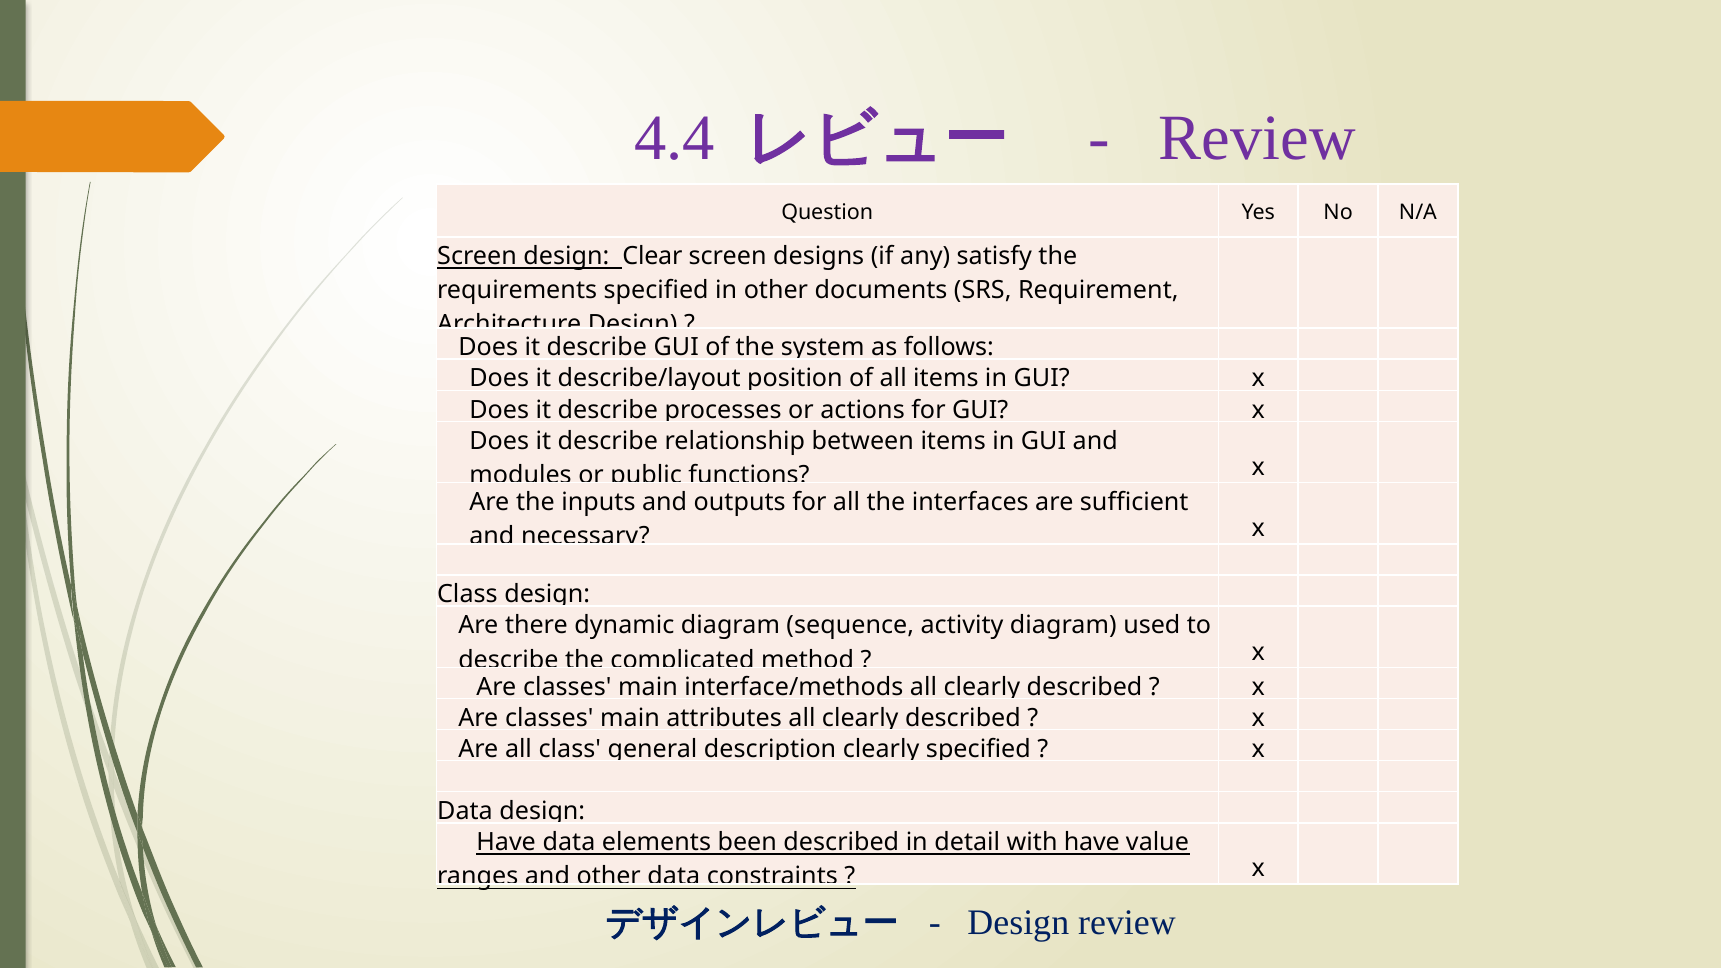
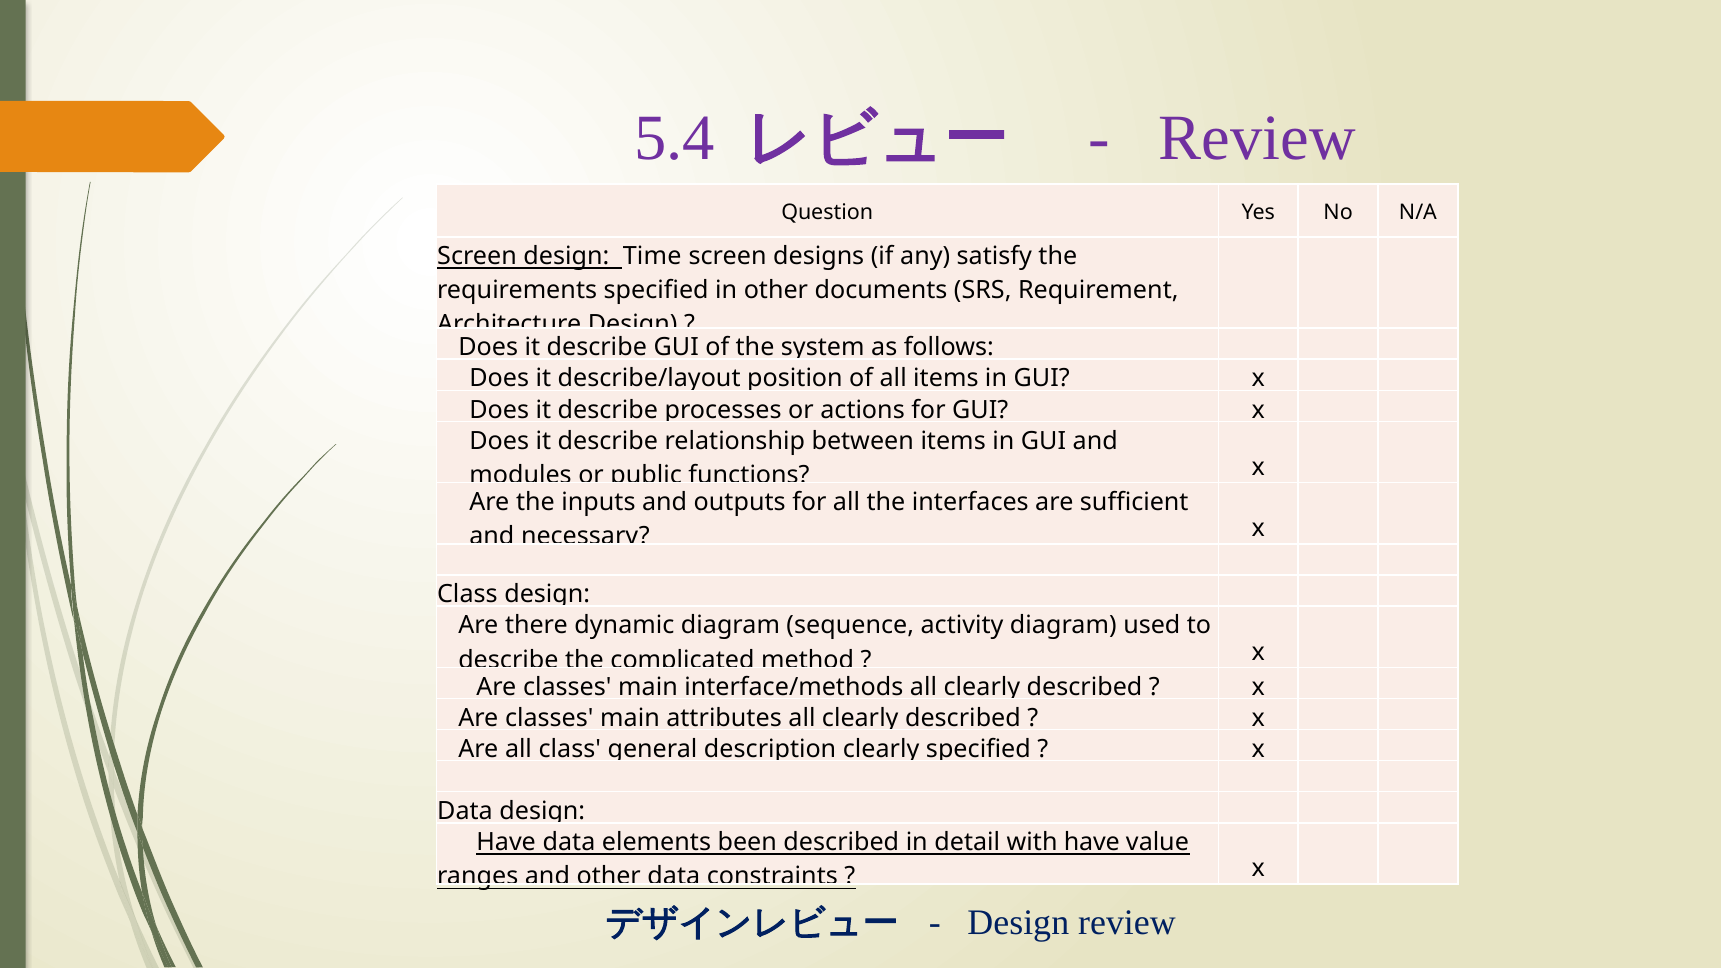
4.4: 4.4 -> 5.4 (674, 138)
Clear: Clear -> Time (652, 256)
